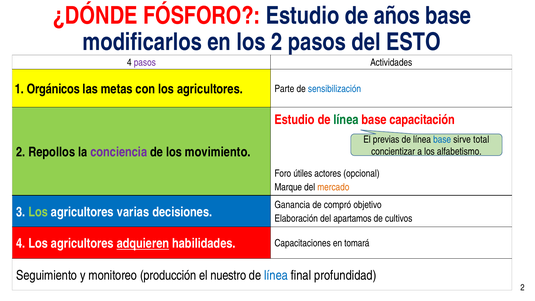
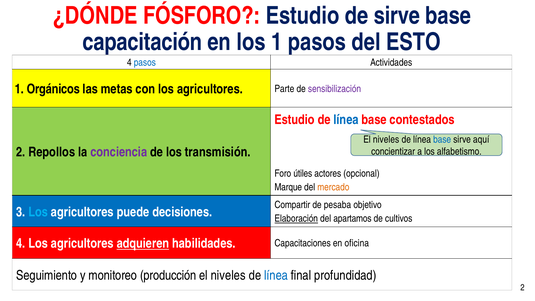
de años: años -> sirve (397, 16)
modificarlos: modificarlos -> capacitación (142, 42)
los 2: 2 -> 1 (277, 42)
pasos colour: purple -> blue (145, 63)
sensibilización colour: blue -> purple (334, 89)
línea colour: green -> blue (346, 120)
capacitación: capacitación -> contestados (422, 120)
previas: previas -> niveles (386, 139)
total: total -> aquí (481, 139)
movimiento: movimiento -> transmisión (218, 152)
Ganancia: Ganancia -> Compartir (292, 205)
compró: compró -> pesaba (337, 205)
Los colour: light green -> light blue (38, 212)
varias: varias -> puede (133, 212)
Elaboración underline: none -> present (296, 219)
tomará: tomará -> oficina (357, 243)
nuestro: nuestro -> niveles (228, 275)
